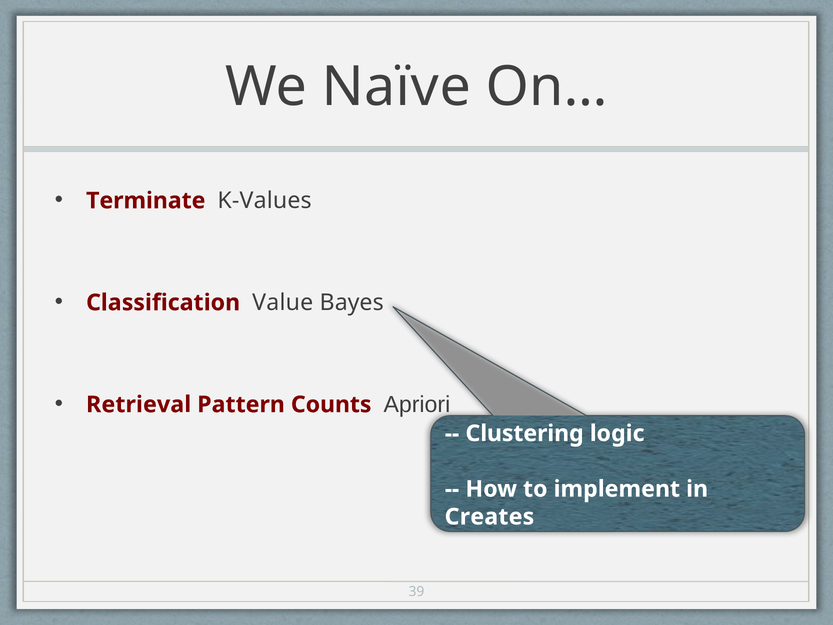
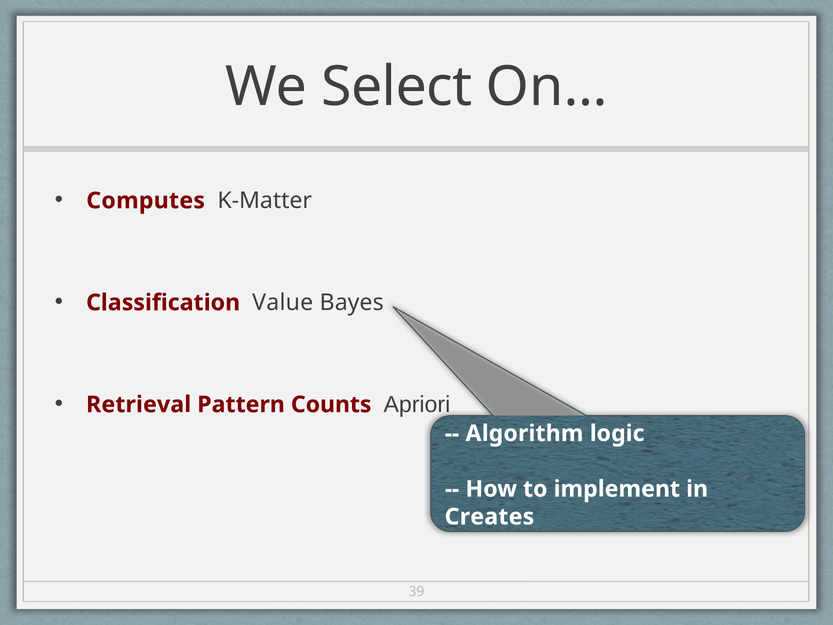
Naïve: Naïve -> Select (397, 87)
Terminate: Terminate -> Computes (146, 201)
K-Values: K-Values -> K-Matter (265, 201)
Clustering: Clustering -> Algorithm (524, 433)
